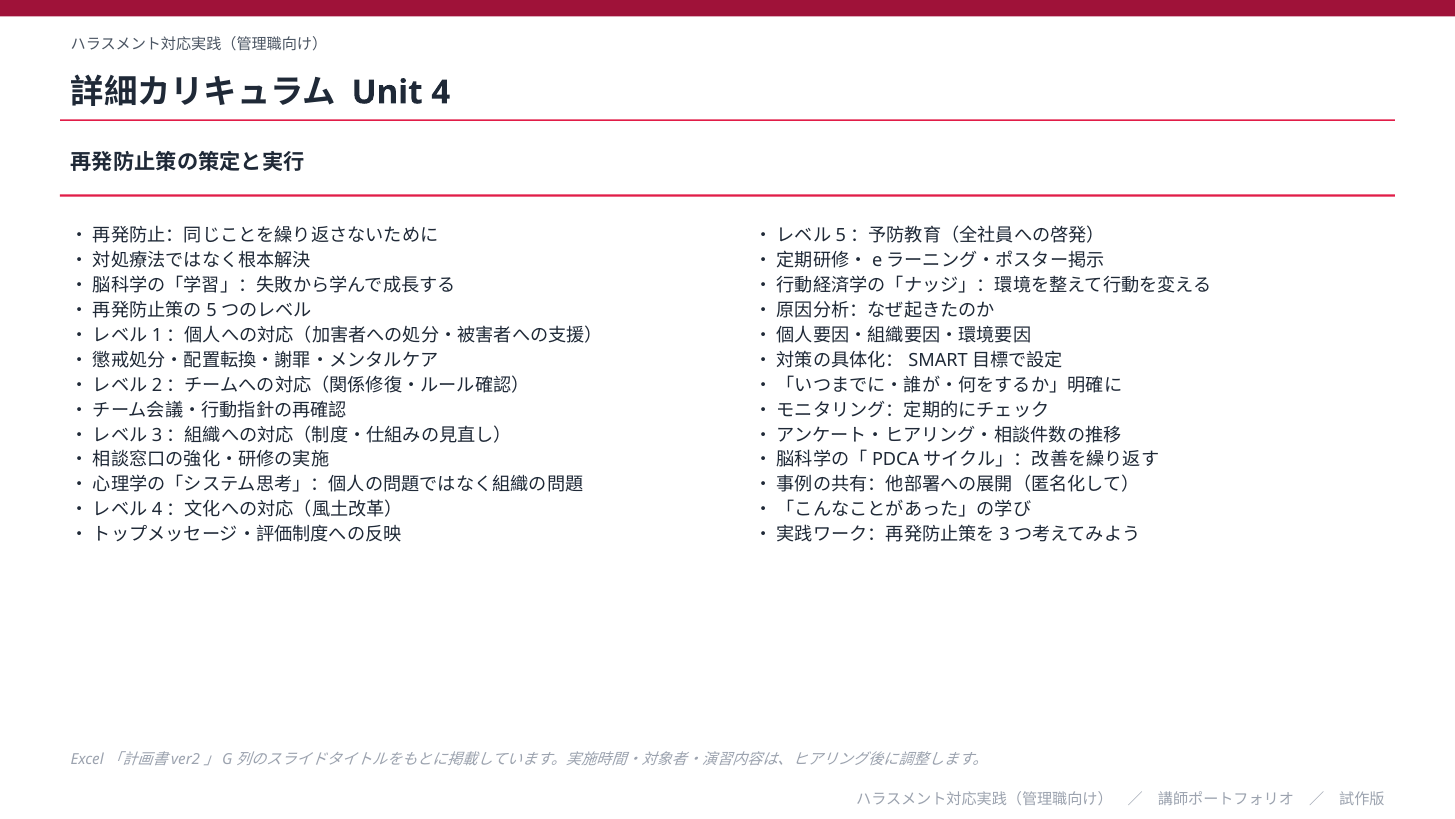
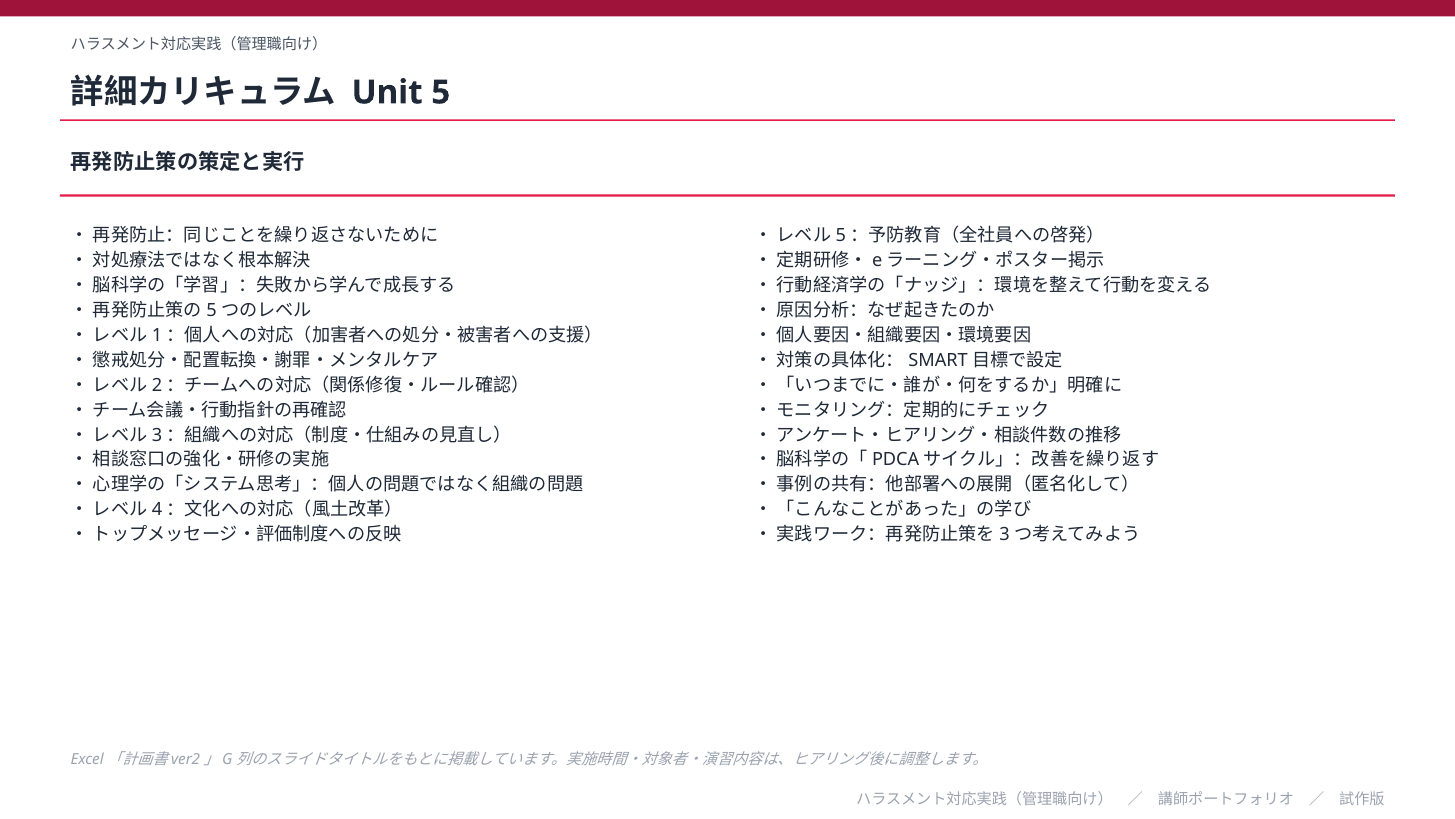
4: 4 -> 5 (441, 92)
